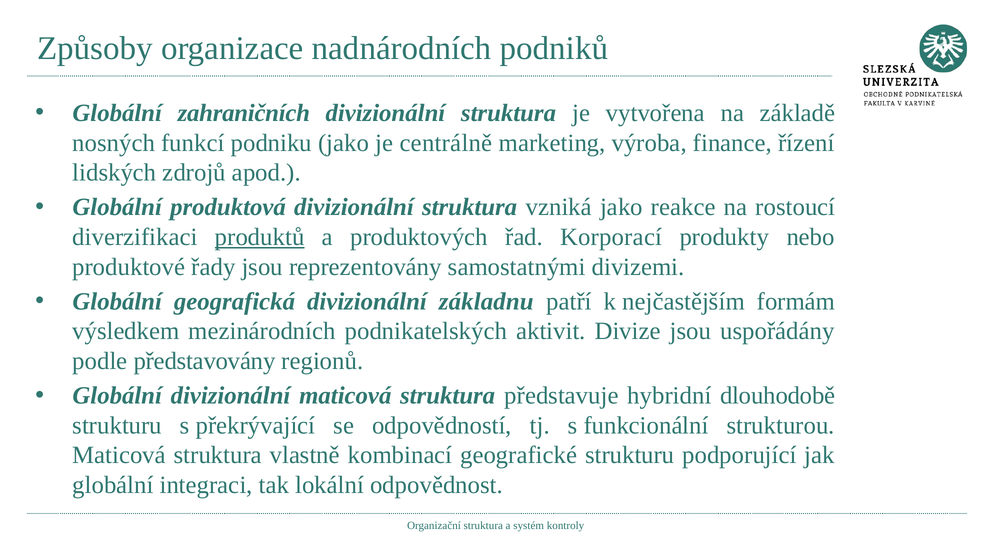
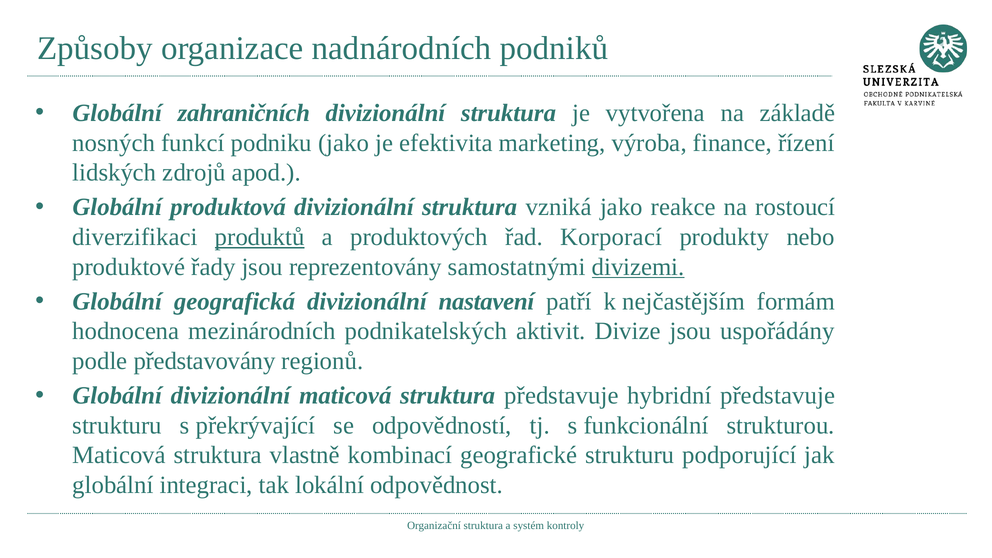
centrálně: centrálně -> efektivita (446, 143)
divizemi underline: none -> present (638, 267)
základnu: základnu -> nastavení (486, 302)
výsledkem: výsledkem -> hodnocena (126, 331)
hybridní dlouhodobě: dlouhodobě -> představuje (778, 396)
